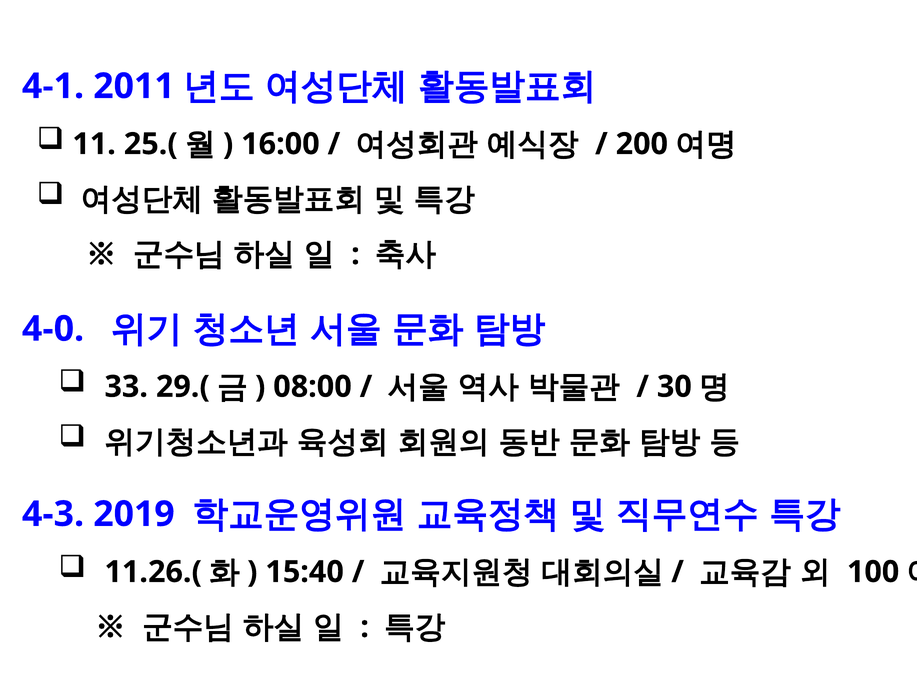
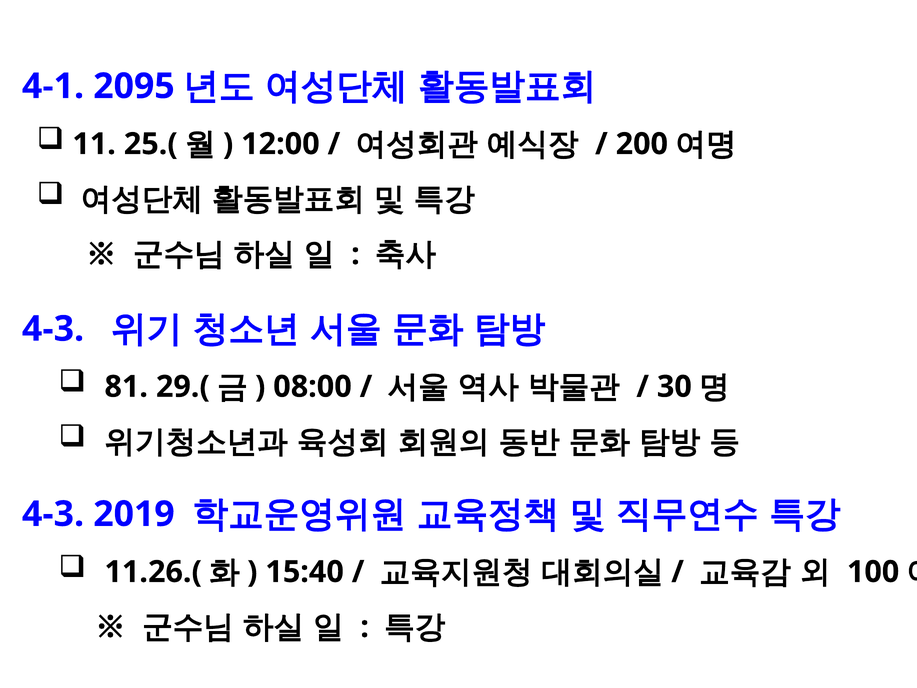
2011: 2011 -> 2095 (134, 86)
16:00: 16:00 -> 12:00 (280, 144)
4-0: 4-0 -> 4-3 (53, 329)
33: 33 -> 81 (126, 387)
